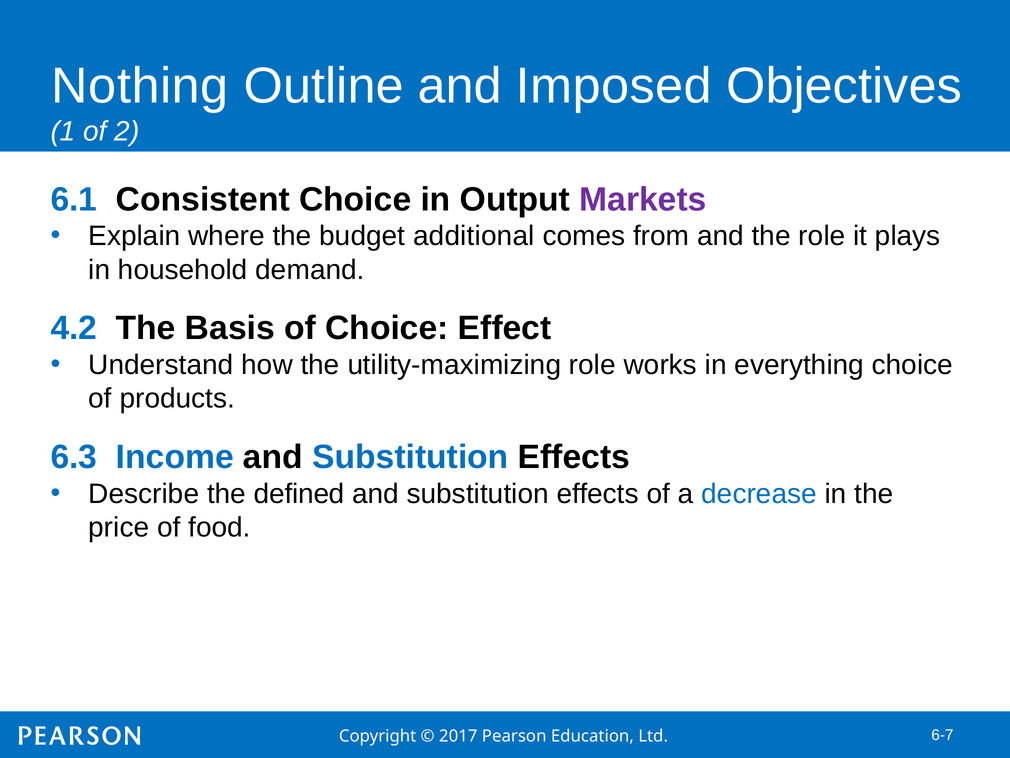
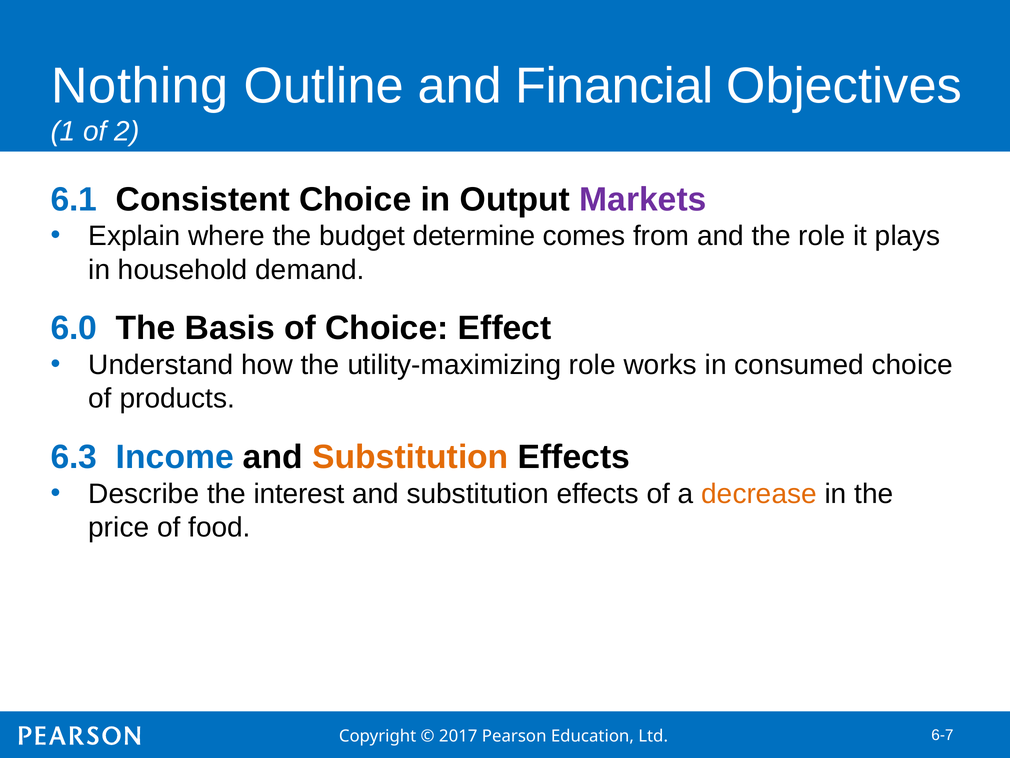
Imposed: Imposed -> Financial (614, 86)
additional: additional -> determine (474, 236)
4.2: 4.2 -> 6.0 (74, 328)
everything: everything -> consumed (799, 365)
Substitution colour: blue -> orange (410, 457)
defined: defined -> interest (299, 494)
decrease colour: blue -> orange (759, 494)
